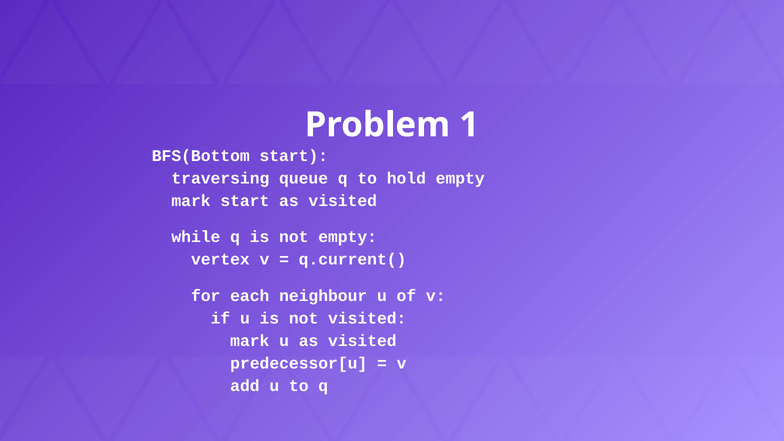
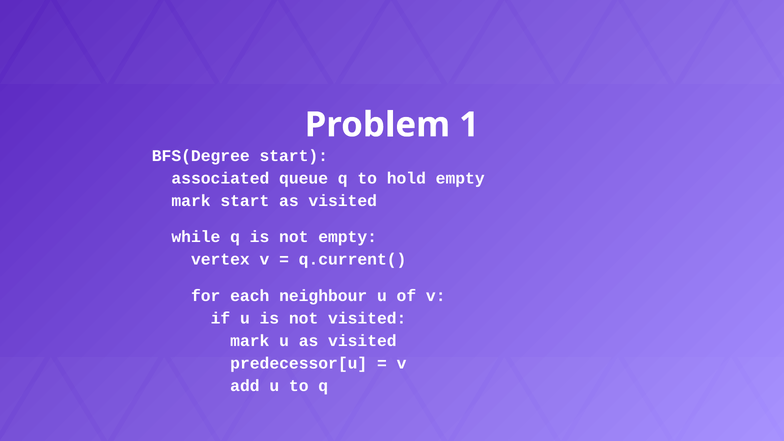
BFS(Bottom: BFS(Bottom -> BFS(Degree (201, 156)
traversing: traversing -> associated (220, 178)
